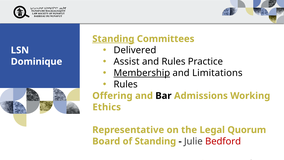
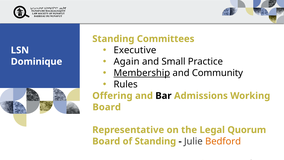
Standing underline: present -> none (113, 39)
Delivered: Delivered -> Executive (135, 50)
Assist: Assist -> Again (127, 62)
and Rules: Rules -> Small (173, 62)
Limitations: Limitations -> Community (217, 73)
Ethics: Ethics -> Board (107, 107)
Bedford colour: red -> orange (223, 141)
